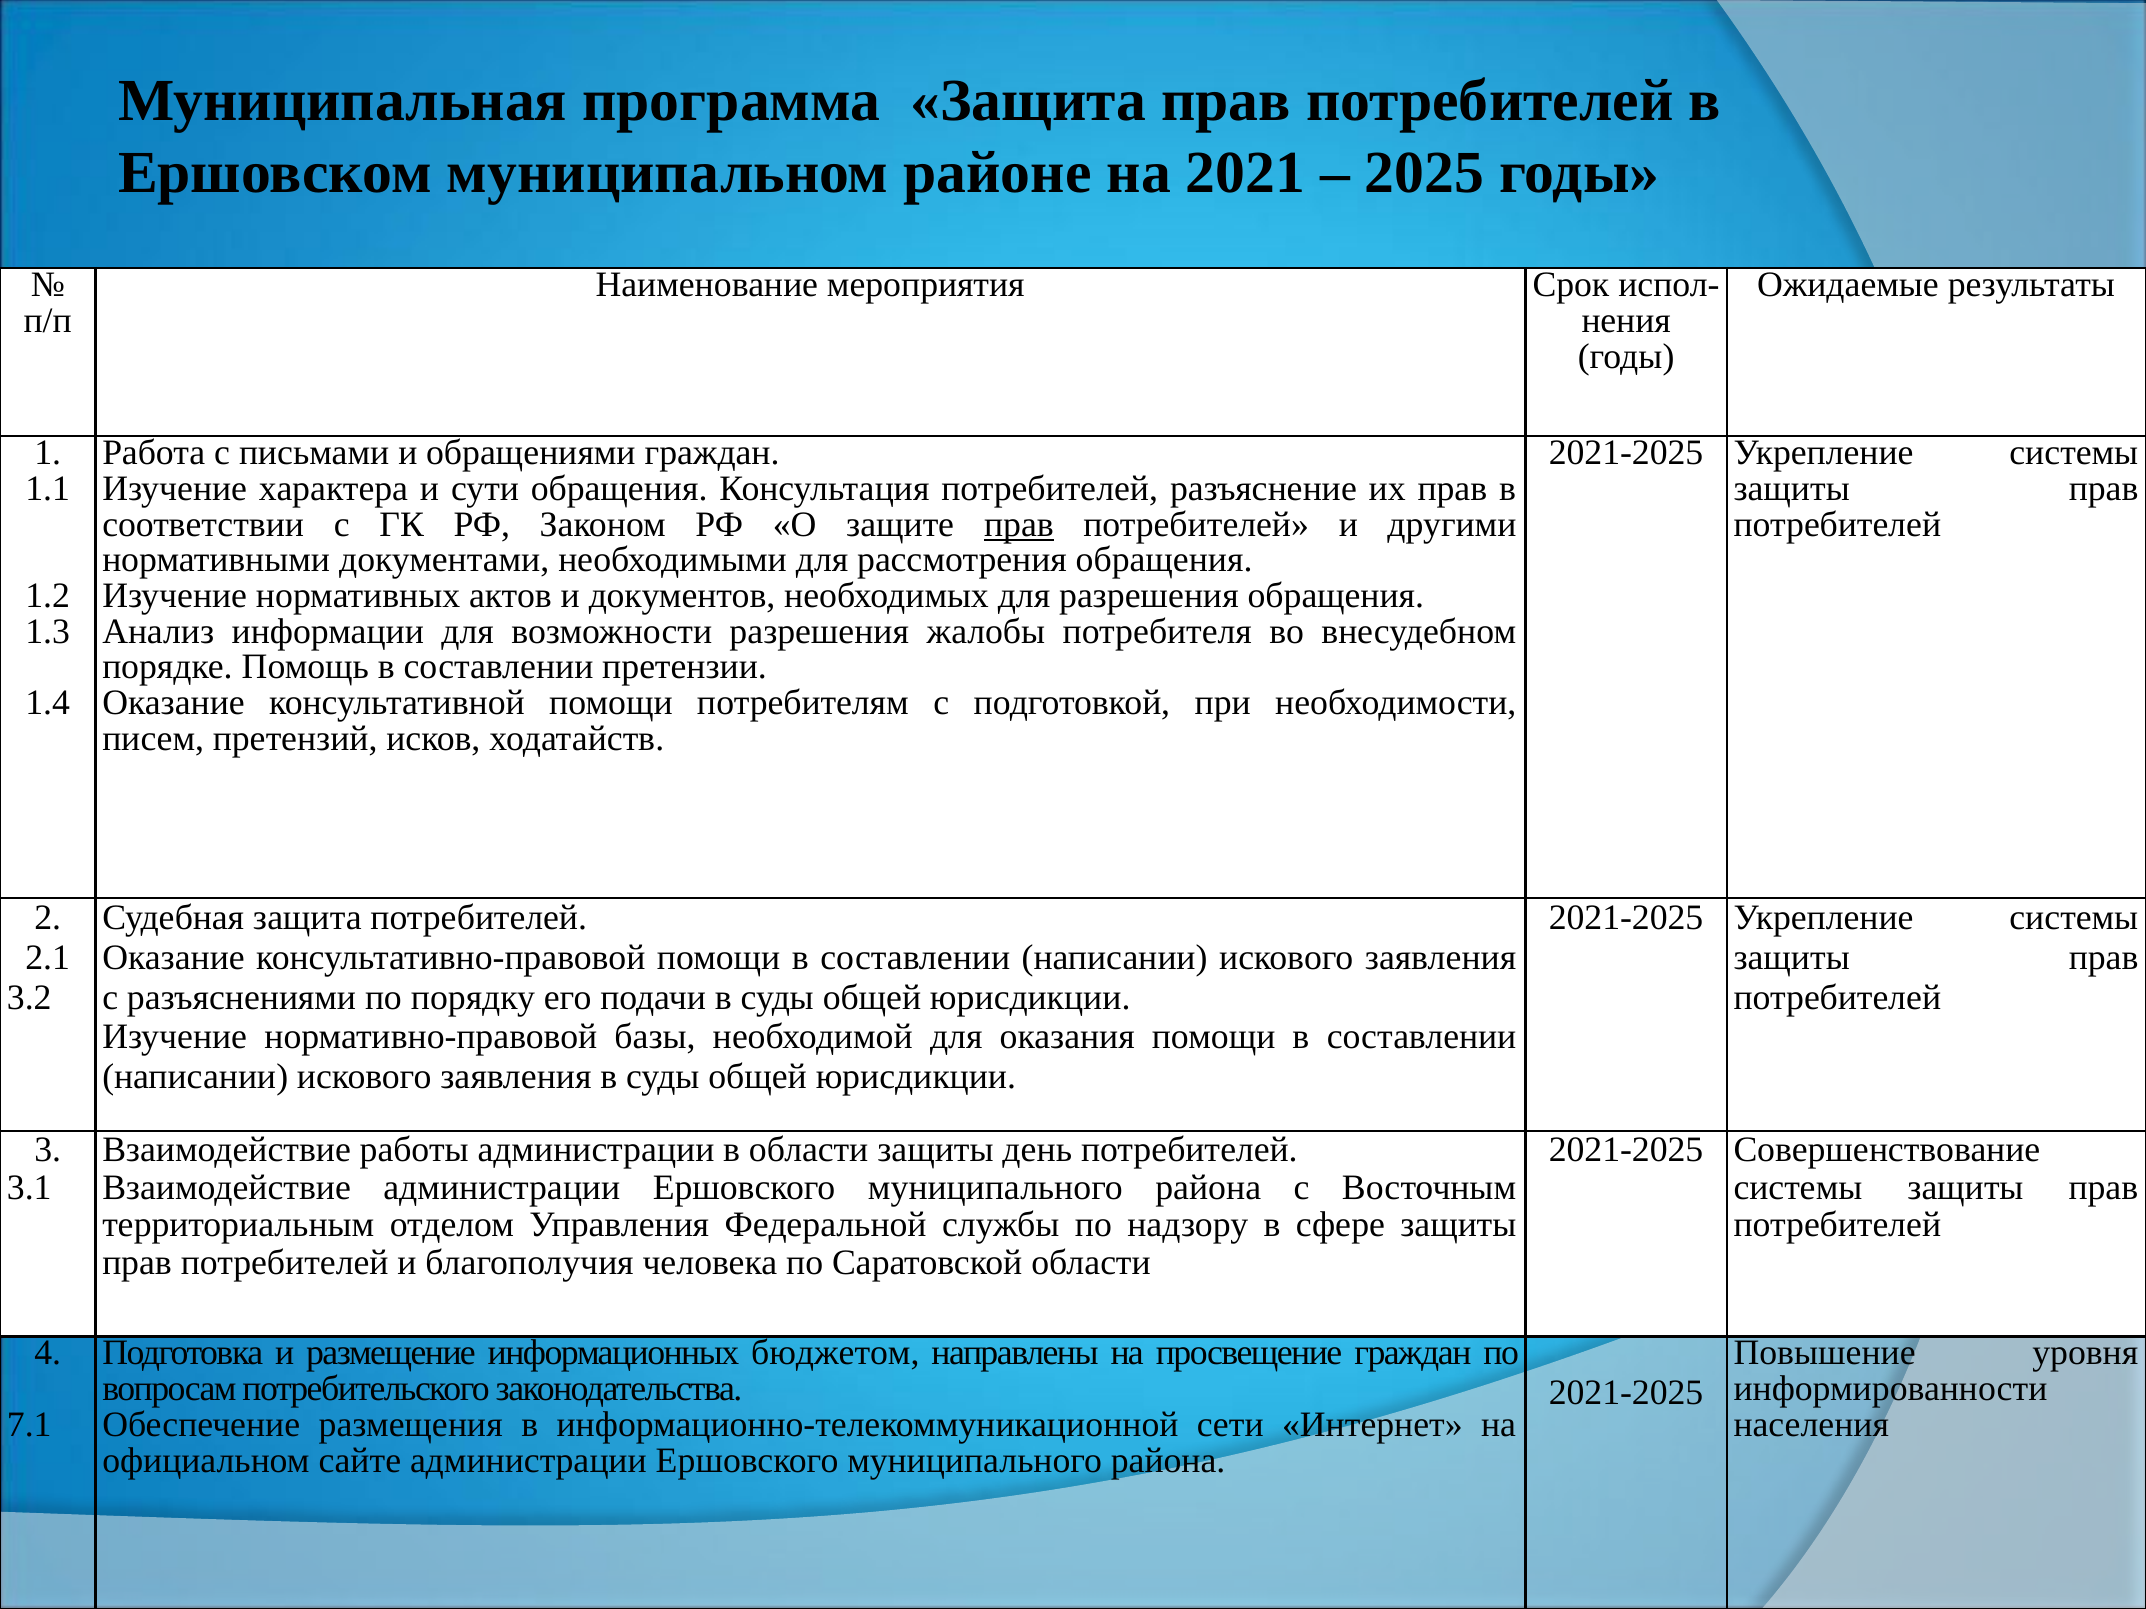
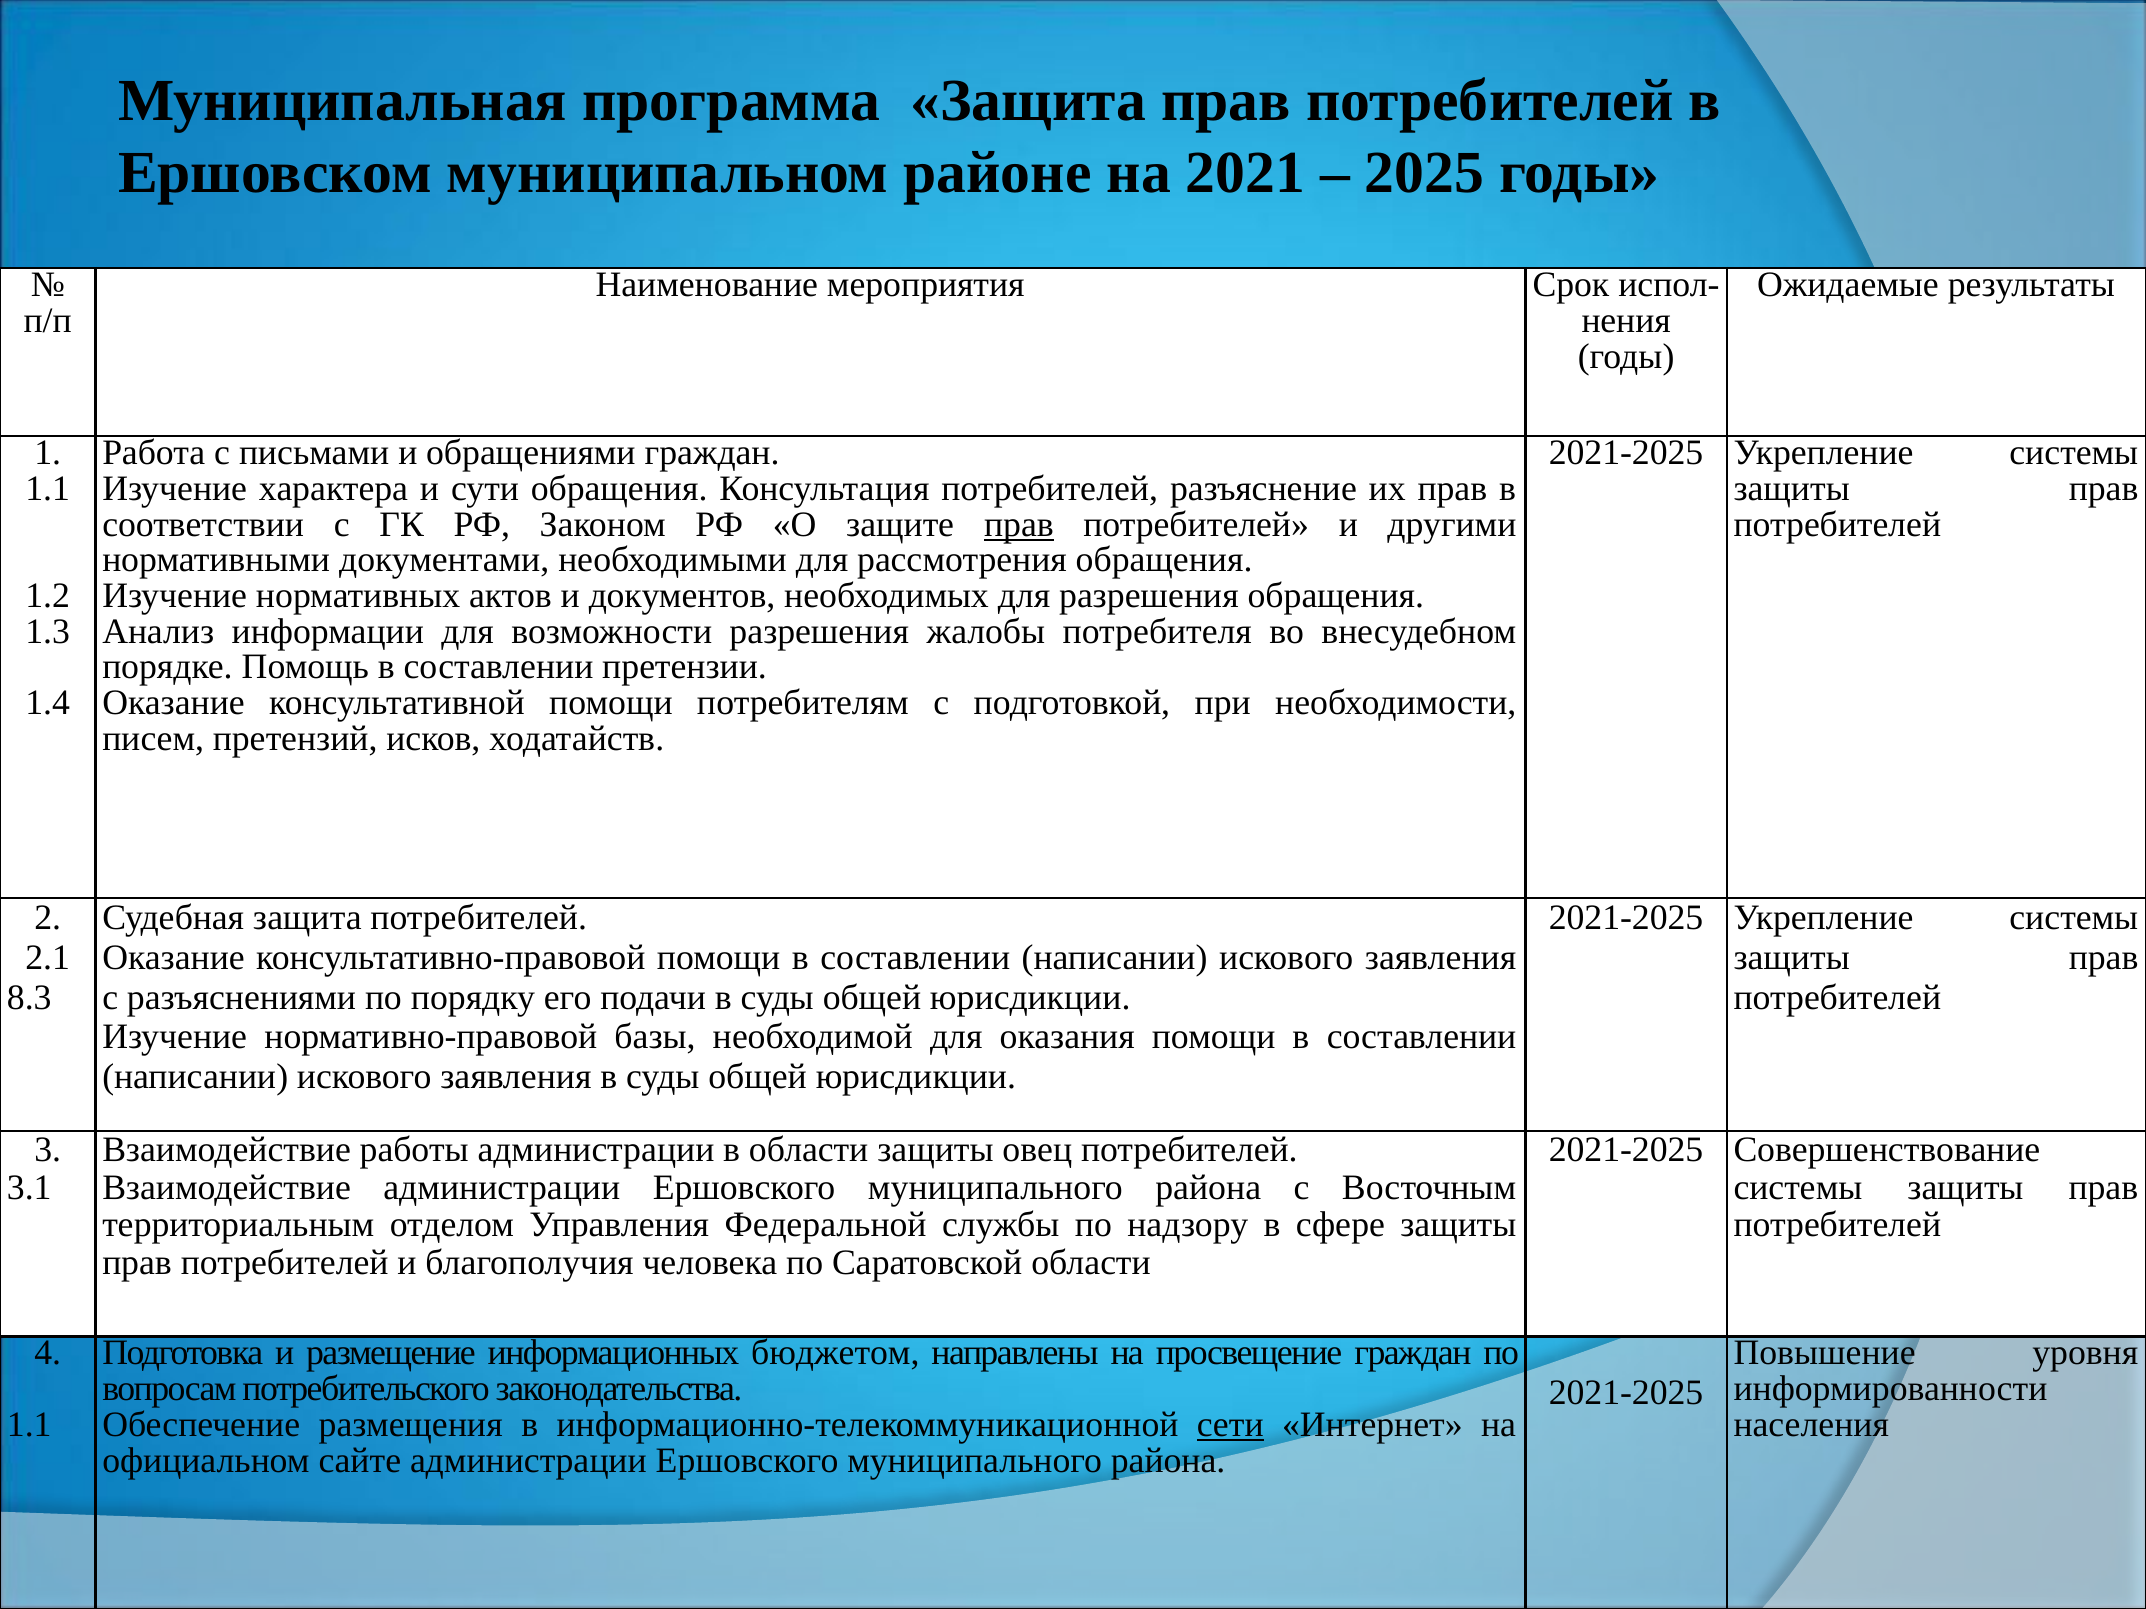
3.2: 3.2 -> 8.3 (29, 998)
день: день -> овец (1037, 1150)
7.1: 7.1 -> 1.1 (29, 1425)
сети underline: none -> present (1230, 1425)
